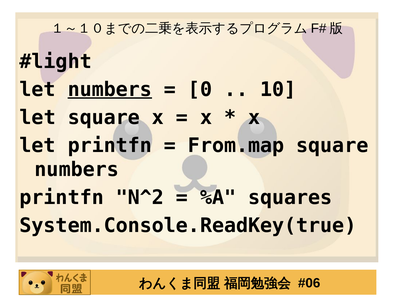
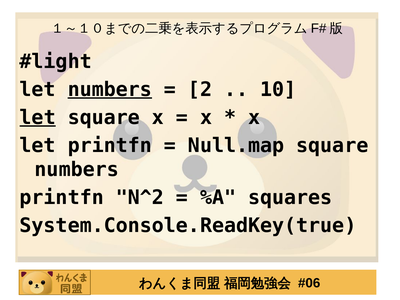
0: 0 -> 2 (200, 89)
let underline: none -> present (38, 117)
From.map: From.map -> Null.map (236, 145)
